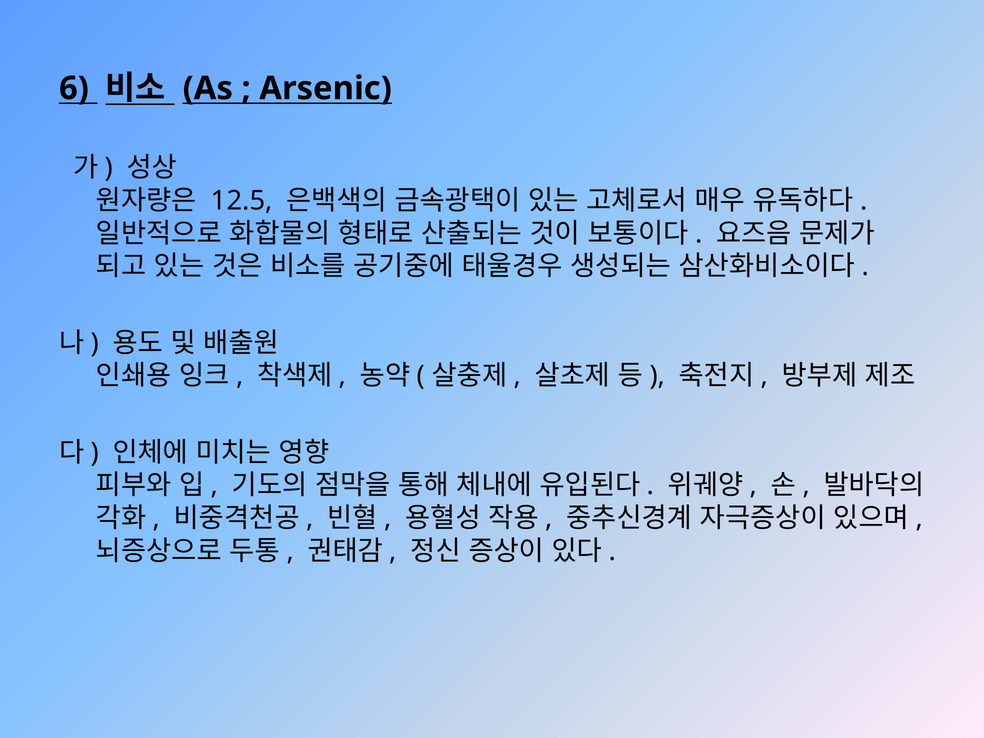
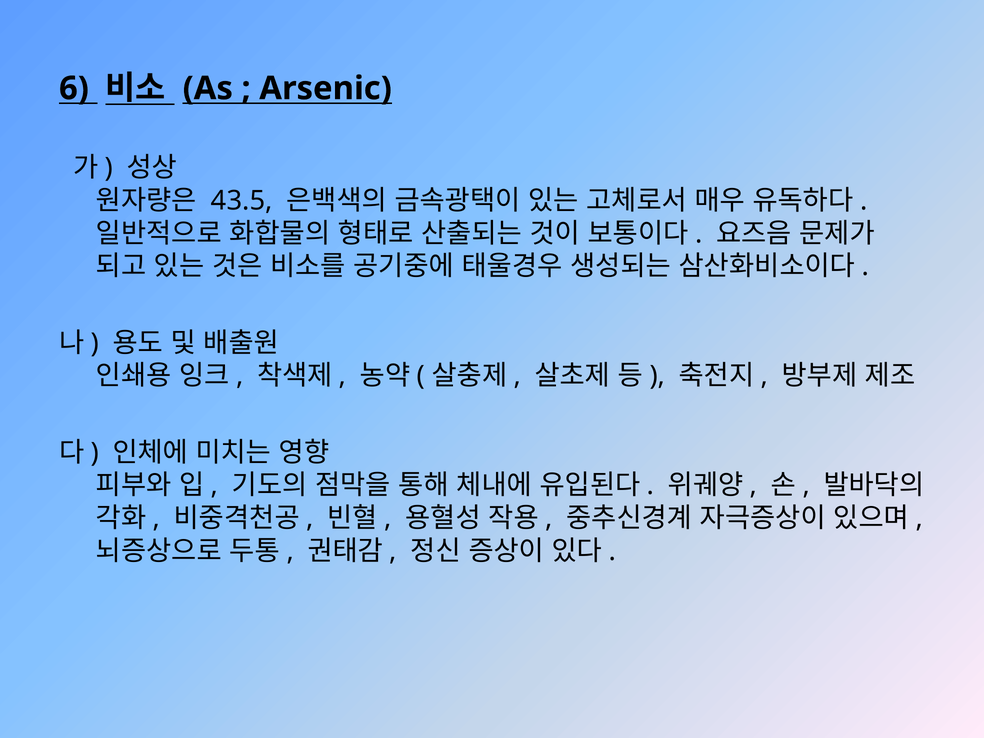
12.5: 12.5 -> 43.5 (242, 201)
